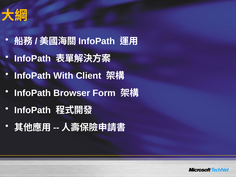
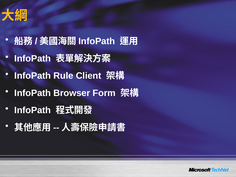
With: With -> Rule (63, 76)
